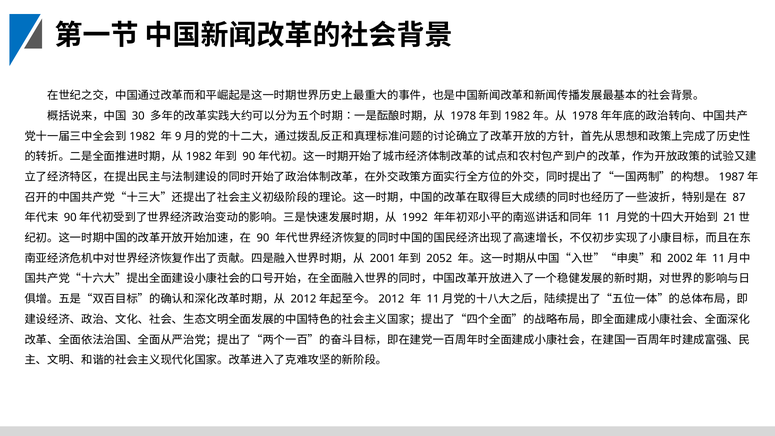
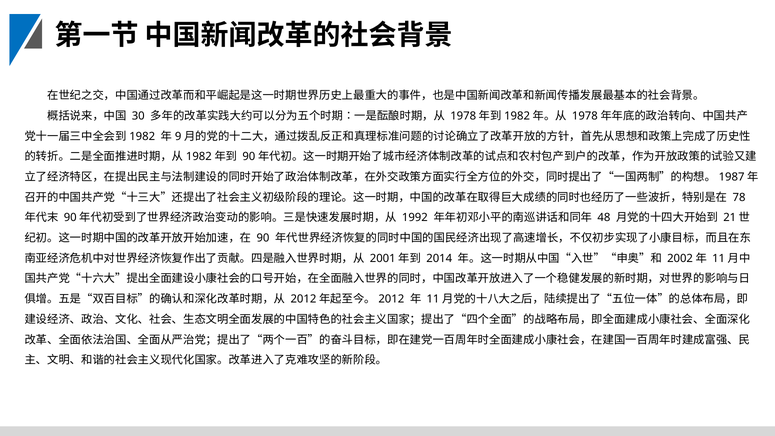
87: 87 -> 78 (739, 197)
11: 11 -> 48 (604, 218)
2052: 2052 -> 2014 (439, 258)
